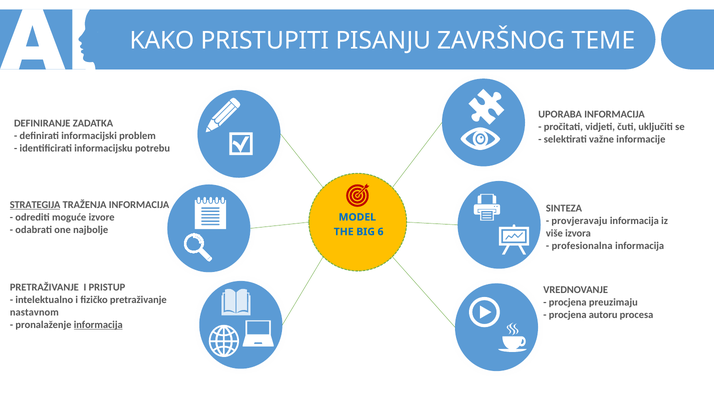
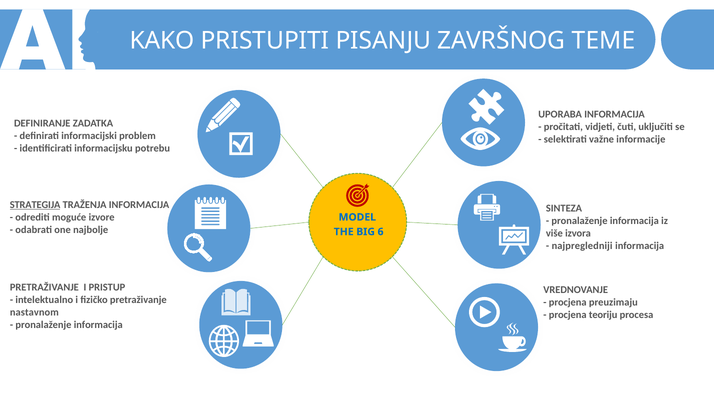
provjeravaju: provjeravaju -> pronalaženje (579, 221)
profesionalna: profesionalna -> najpregledniji (582, 246)
autoru: autoru -> teoriju (603, 315)
informacija underline: present -> none (98, 325)
